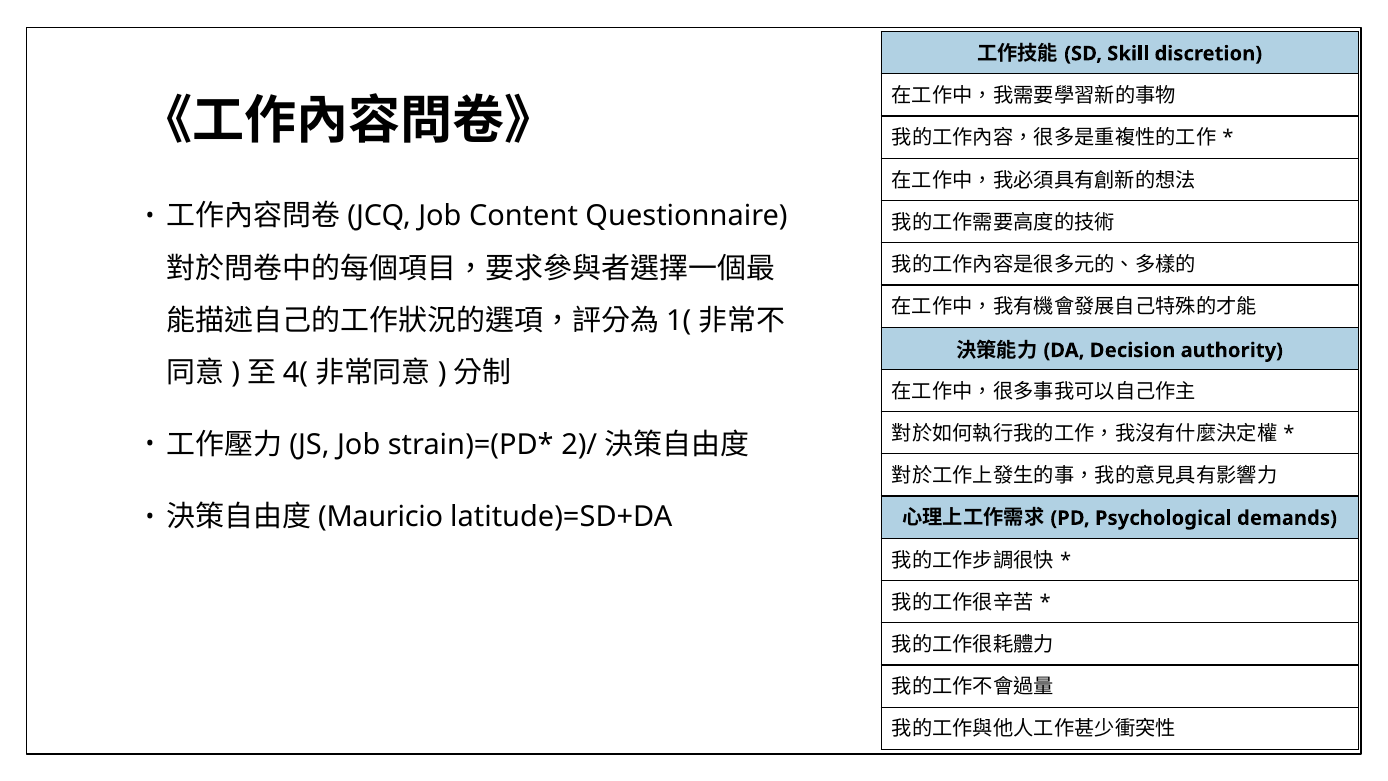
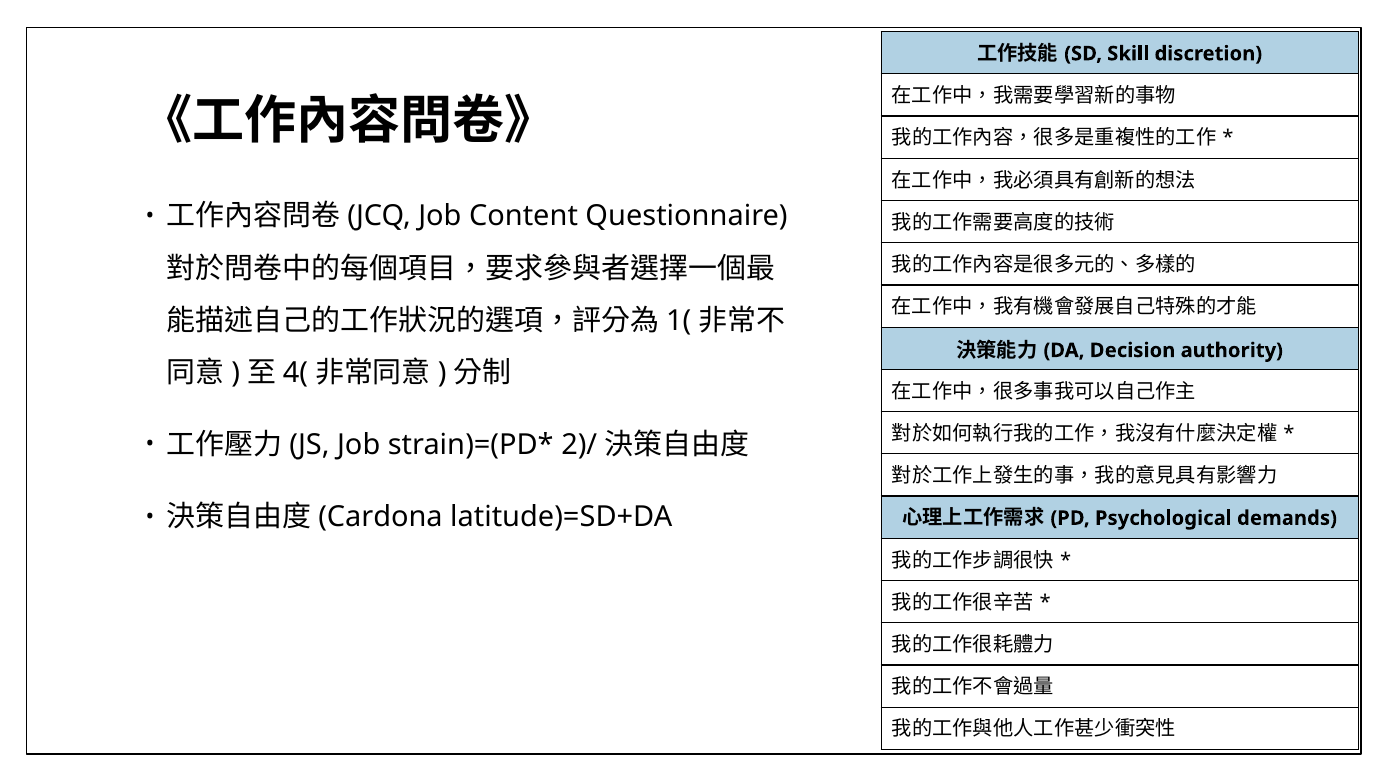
Mauricio: Mauricio -> Cardona (380, 517)
